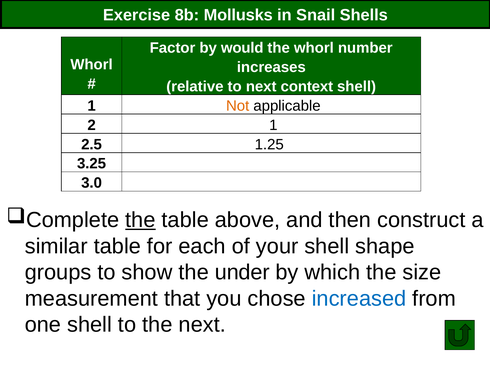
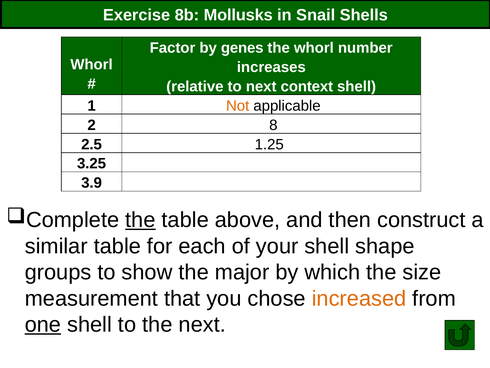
would: would -> genes (242, 48)
2 1: 1 -> 8 (273, 125)
3.0: 3.0 -> 3.9 (92, 183)
under: under -> major (242, 272)
increased colour: blue -> orange (359, 298)
one underline: none -> present (43, 324)
